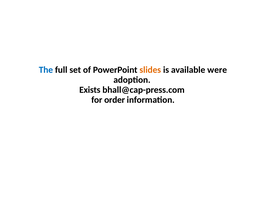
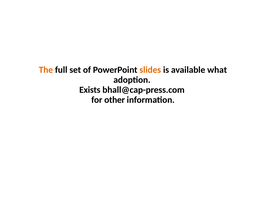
The colour: blue -> orange (46, 70)
were: were -> what (217, 70)
order: order -> other (115, 100)
